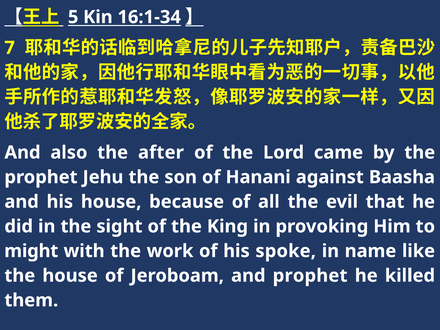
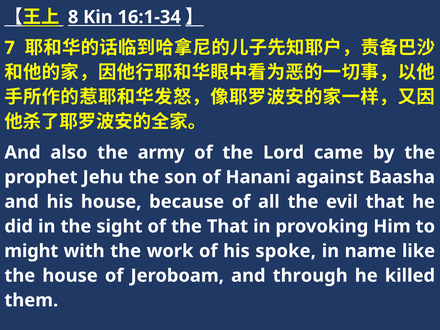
5: 5 -> 8 (73, 17)
after: after -> army (161, 153)
the King: King -> That (227, 226)
and prophet: prophet -> through (310, 276)
